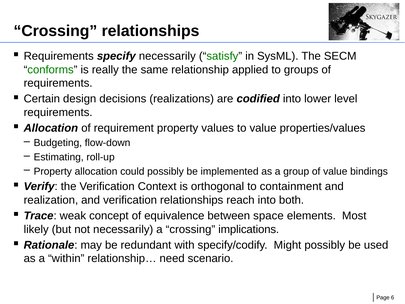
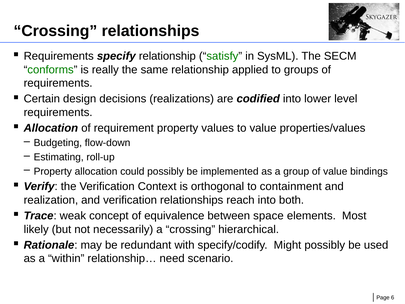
specify necessarily: necessarily -> relationship (167, 56)
implications: implications -> hierarchical (249, 229)
